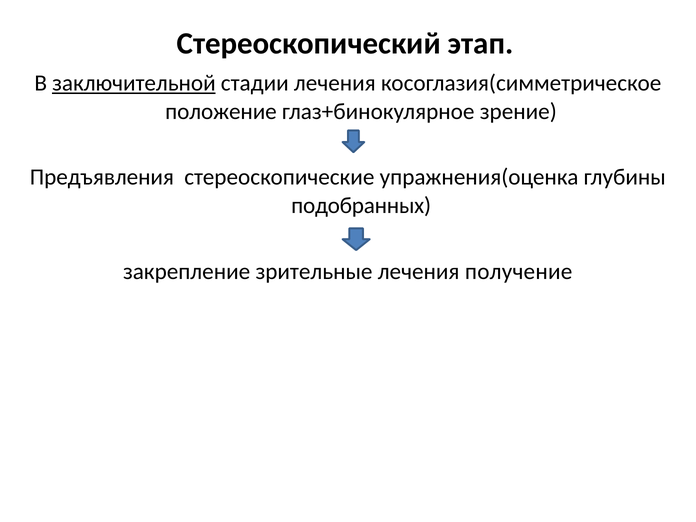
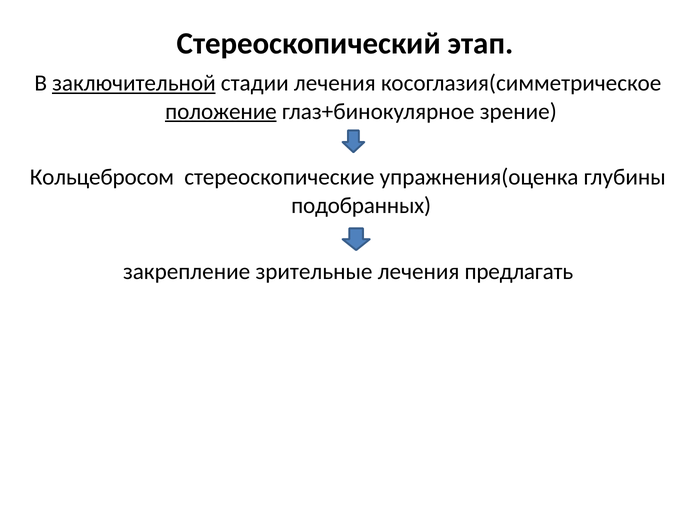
положение underline: none -> present (221, 111)
Предъявления: Предъявления -> Кольцебросом (102, 177)
получение: получение -> предлагать (519, 271)
